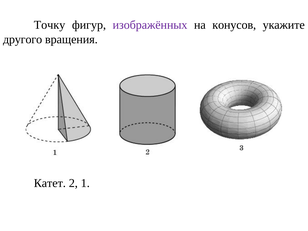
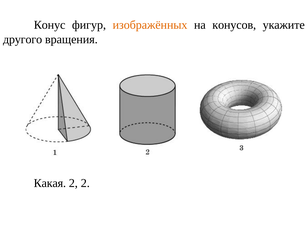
Точку: Точку -> Конус (50, 25)
изображённых colour: purple -> orange (150, 25)
Катет: Катет -> Какая (50, 183)
2 1: 1 -> 2 (85, 183)
